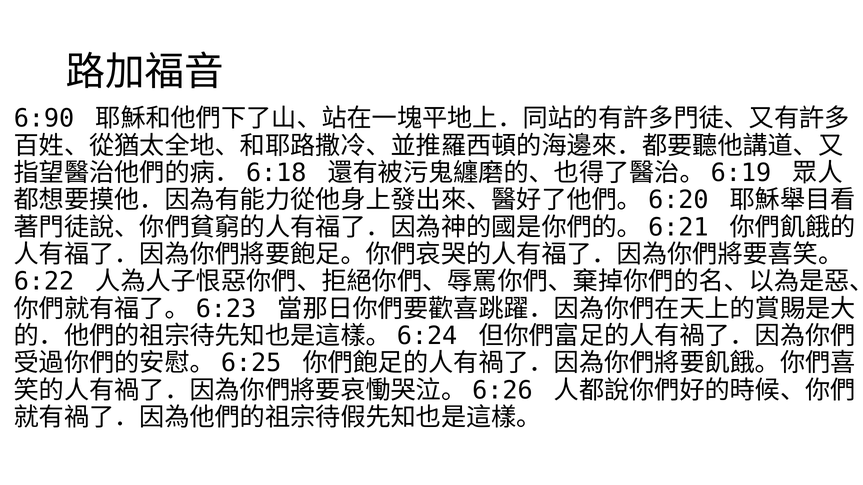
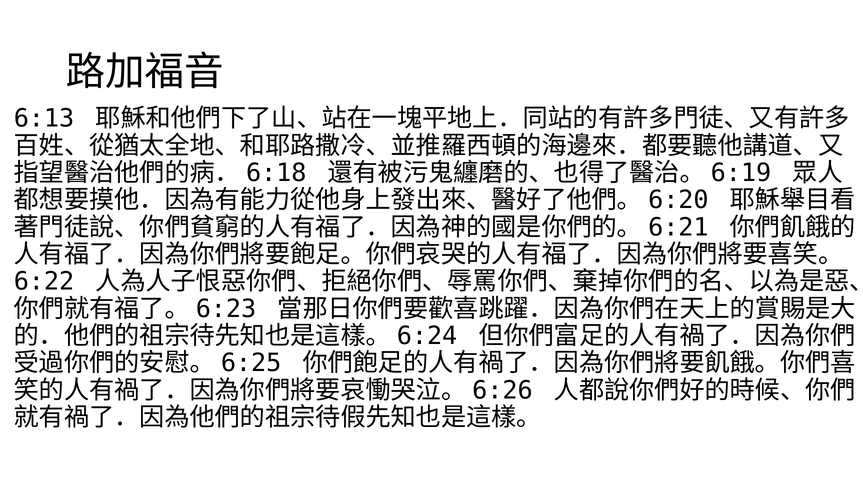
6:90: 6:90 -> 6:13 (44, 119)
